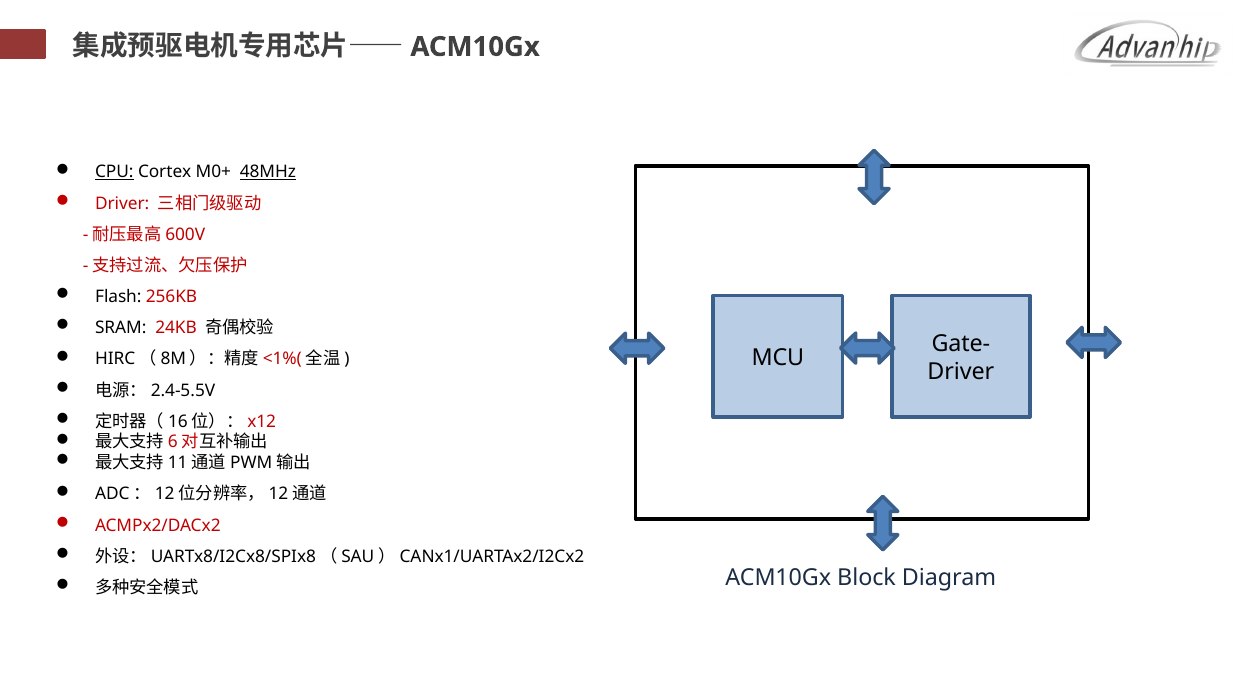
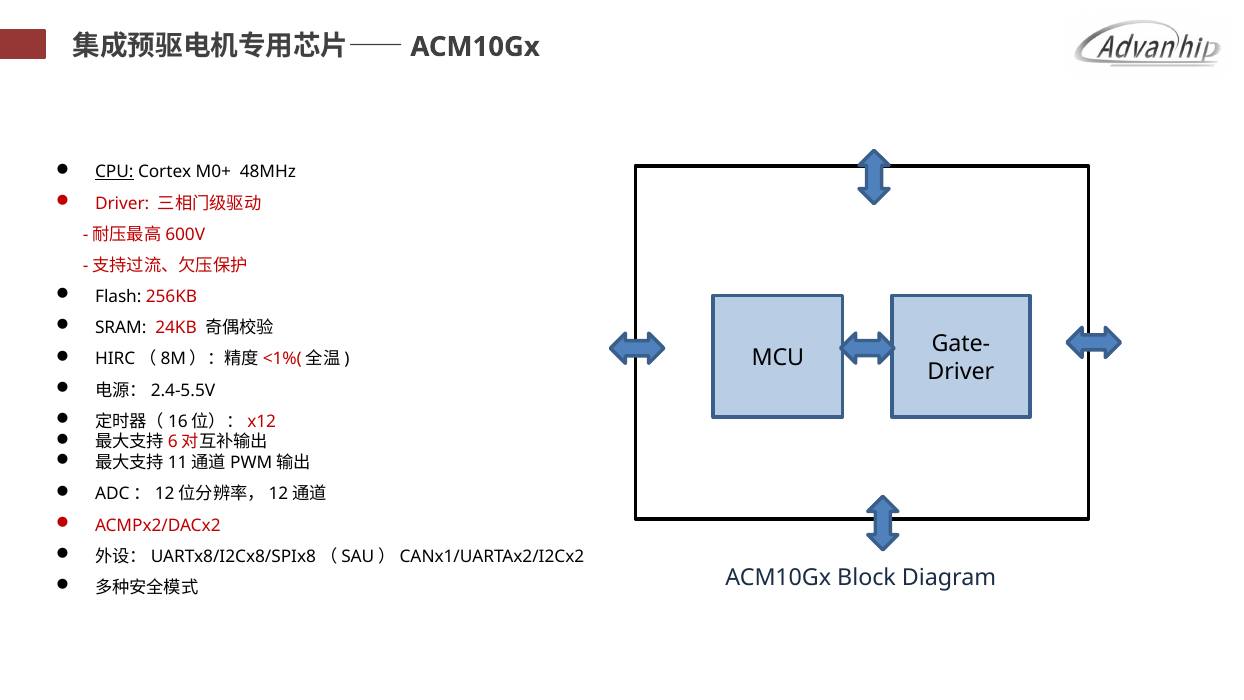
48MHz underline: present -> none (268, 172)
